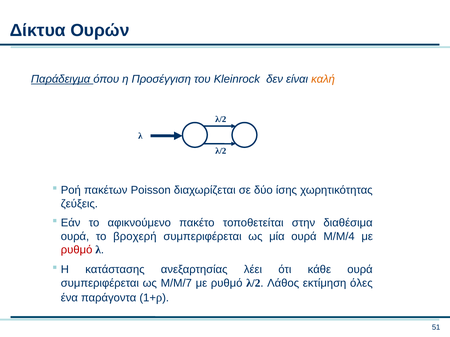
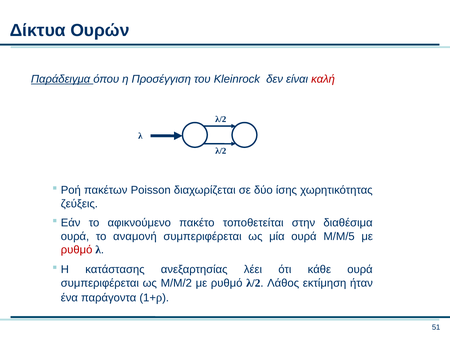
καλή colour: orange -> red (323, 79)
βροχερή: βροχερή -> αναμονή (135, 237)
M/M/4: M/M/4 -> M/M/5 (339, 237)
M/M/7: M/M/7 -> M/M/2 (176, 283)
όλες: όλες -> ήταν (361, 283)
